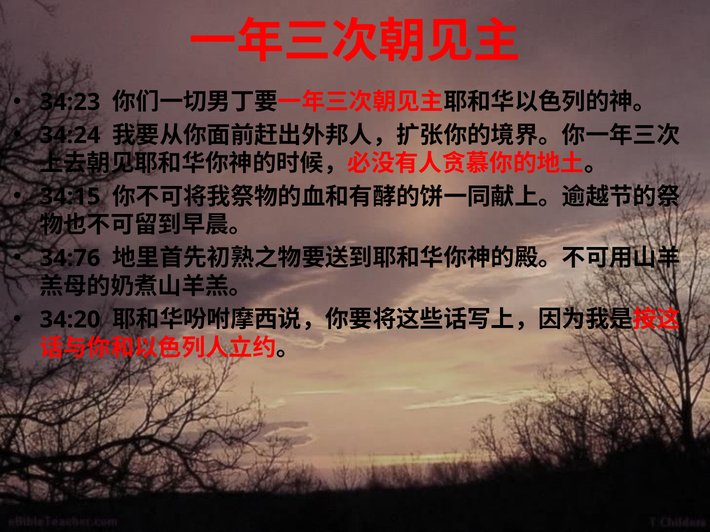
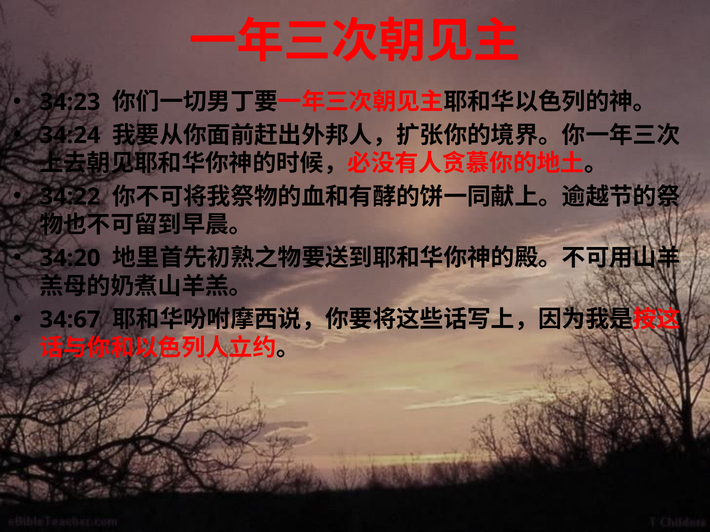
34:15: 34:15 -> 34:22 (70, 197)
34:76: 34:76 -> 34:20 (70, 258)
34:20: 34:20 -> 34:67 (70, 320)
